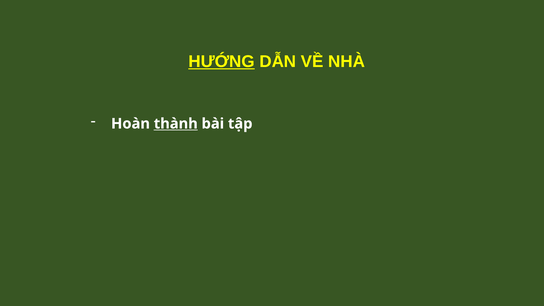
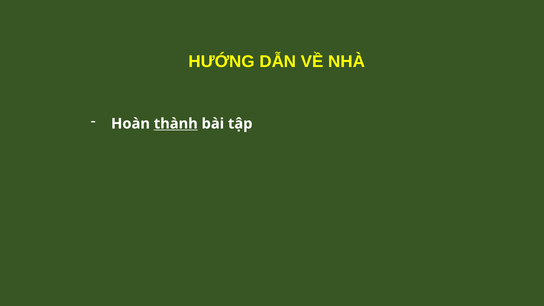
HƯỚNG underline: present -> none (222, 62)
